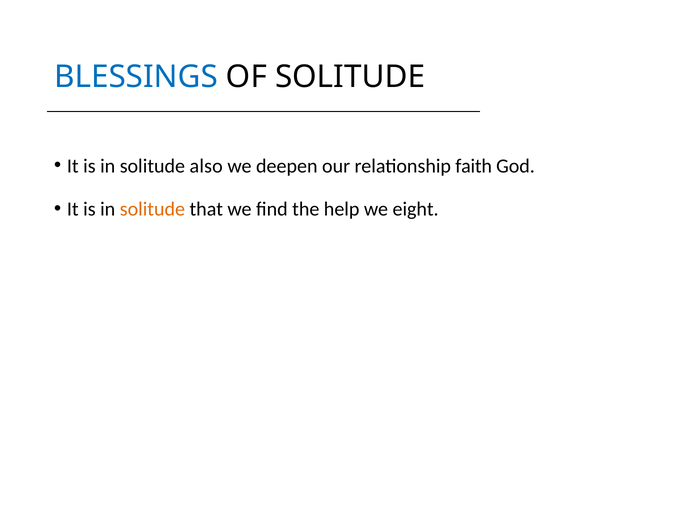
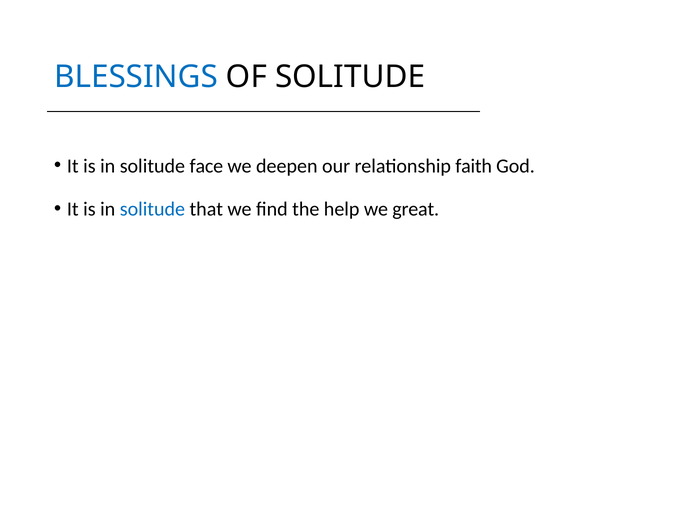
also: also -> face (206, 166)
solitude colour: orange -> blue (152, 209)
eight: eight -> great (416, 209)
